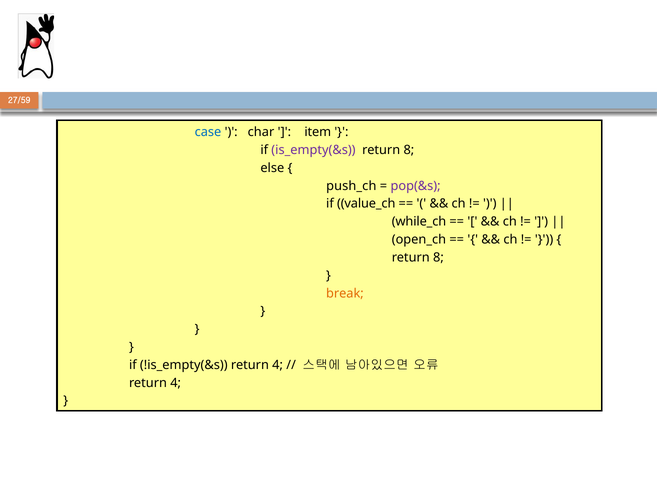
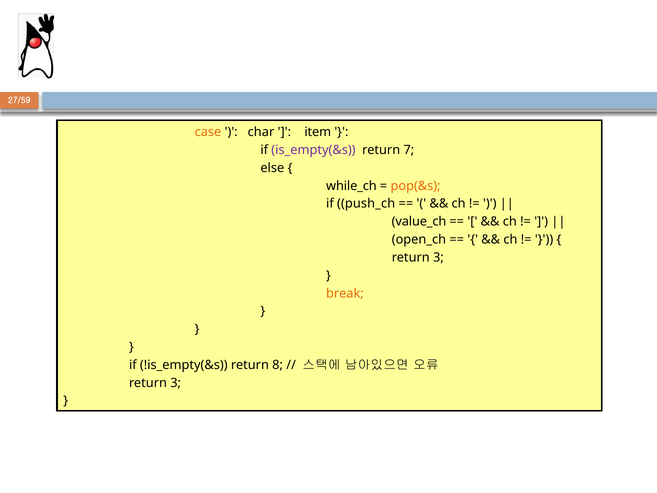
case colour: blue -> orange (208, 132)
8: 8 -> 7 (409, 150)
push_ch: push_ch -> while_ch (351, 186)
pop(&s colour: purple -> orange (416, 186)
value_ch: value_ch -> push_ch (366, 204)
while_ch: while_ch -> value_ch (419, 222)
8: 8 -> 3 (438, 257)
!is_empty(&s return 4: 4 -> 8 (278, 365)
4: 4 -> 3 (176, 383)
